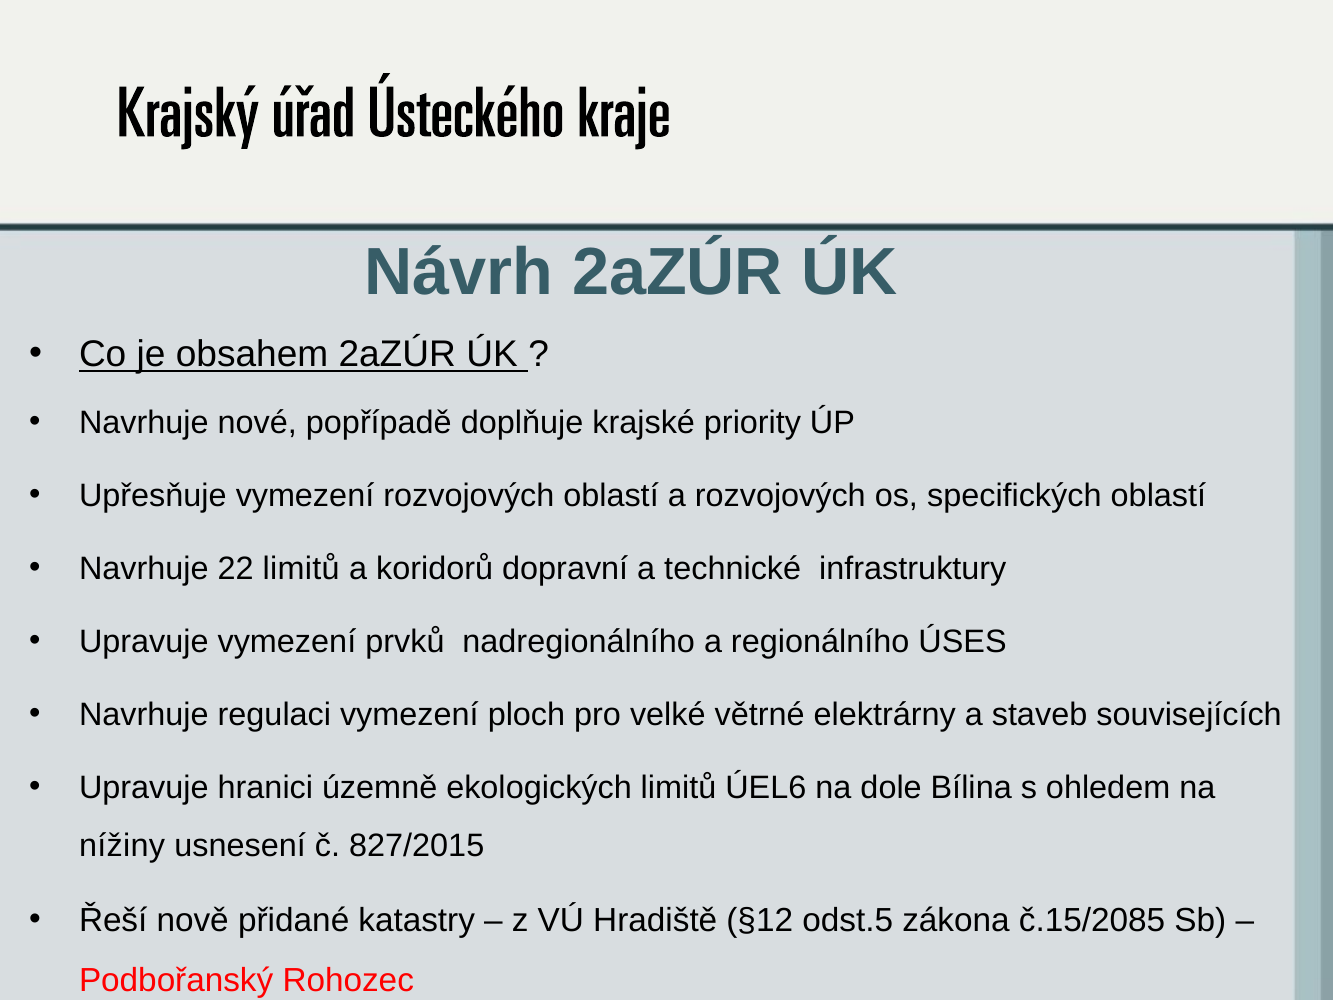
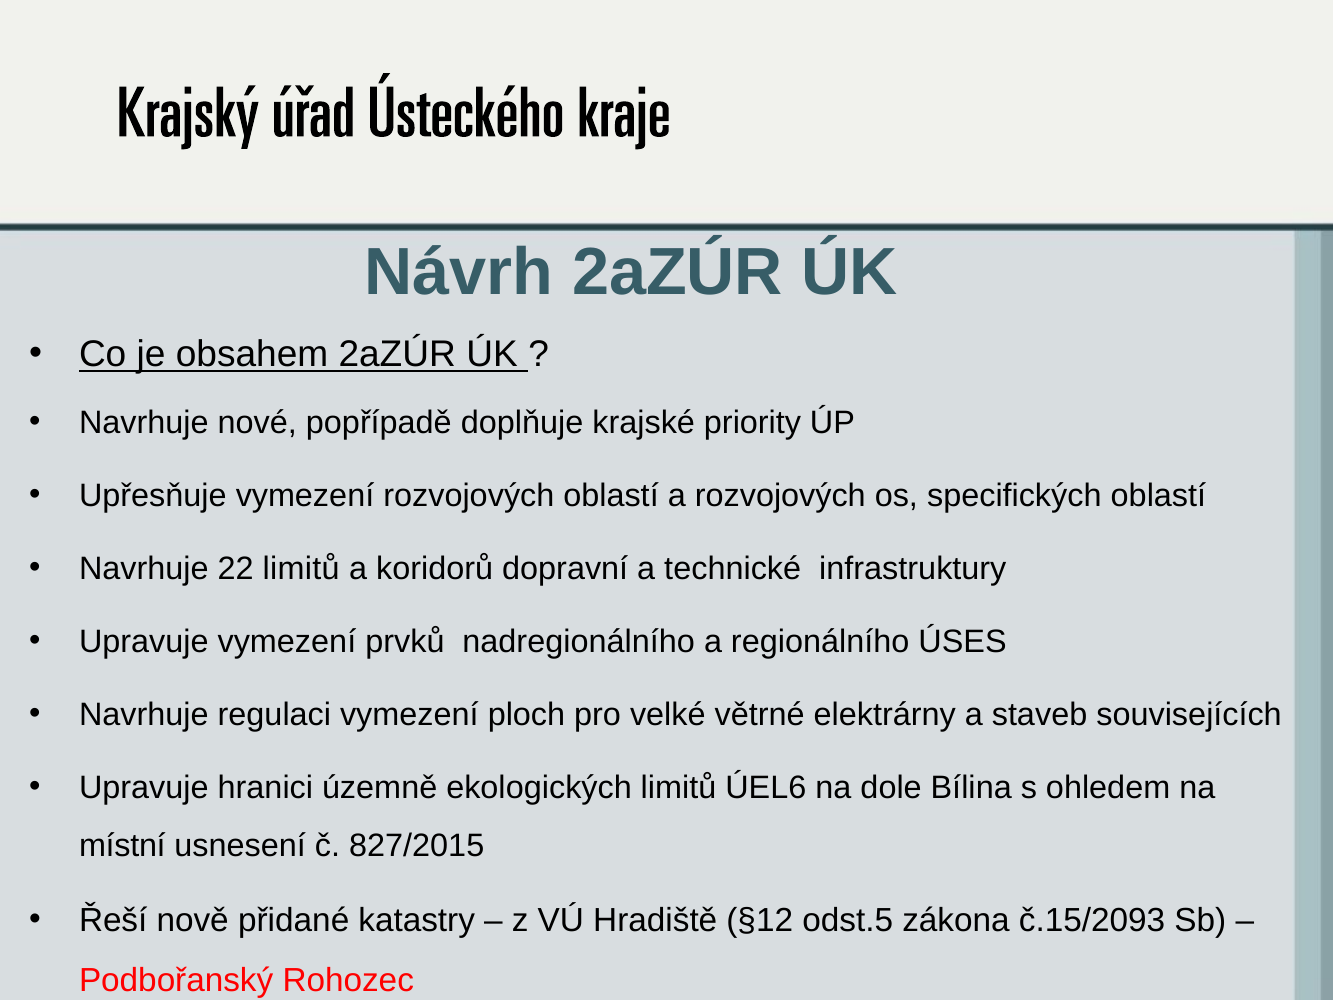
nížiny: nížiny -> místní (122, 846)
č.15/2085: č.15/2085 -> č.15/2093 (1092, 920)
